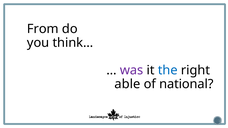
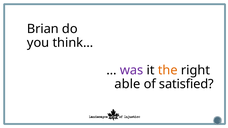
From: From -> Brian (43, 29)
the colour: blue -> orange (168, 70)
national: national -> satisfied (186, 84)
